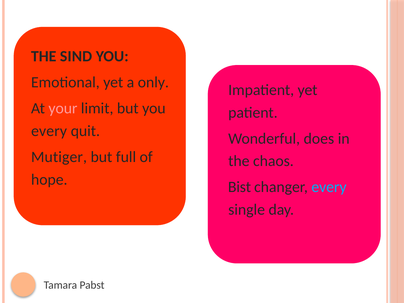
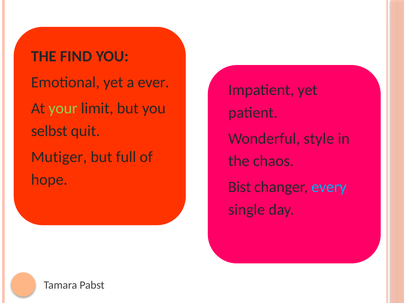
SIND: SIND -> FIND (76, 56)
only: only -> ever (153, 82)
your colour: pink -> light green (63, 108)
every: every -> selbst (49, 131)
does: does -> style (319, 138)
